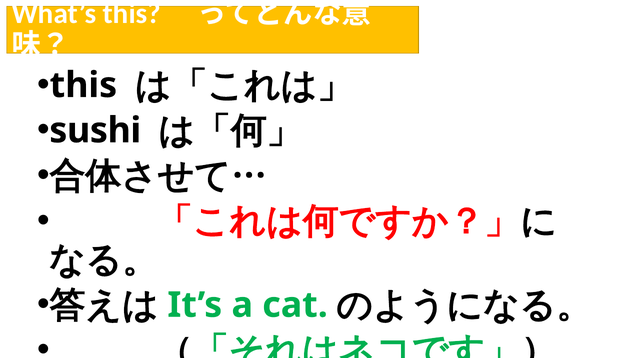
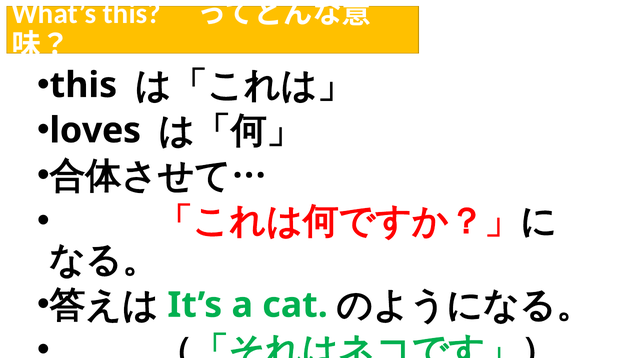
sushi: sushi -> loves (95, 131)
